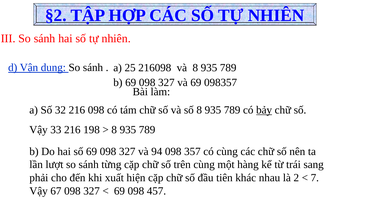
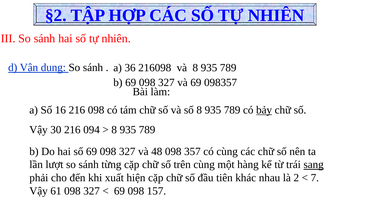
25: 25 -> 36 (130, 68)
32: 32 -> 16 (60, 110)
33: 33 -> 30 (56, 130)
198: 198 -> 094 (92, 130)
94: 94 -> 48 (157, 151)
sang underline: none -> present (314, 165)
67: 67 -> 61 (56, 191)
457: 457 -> 157 (156, 191)
